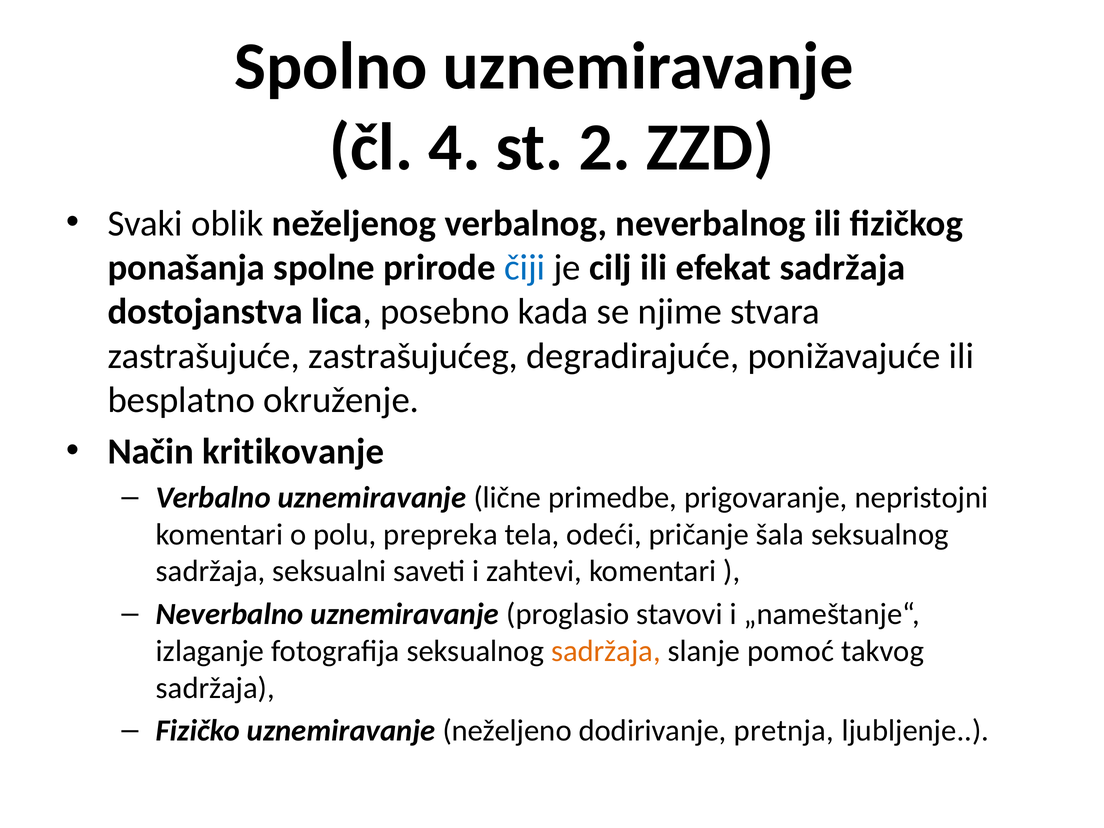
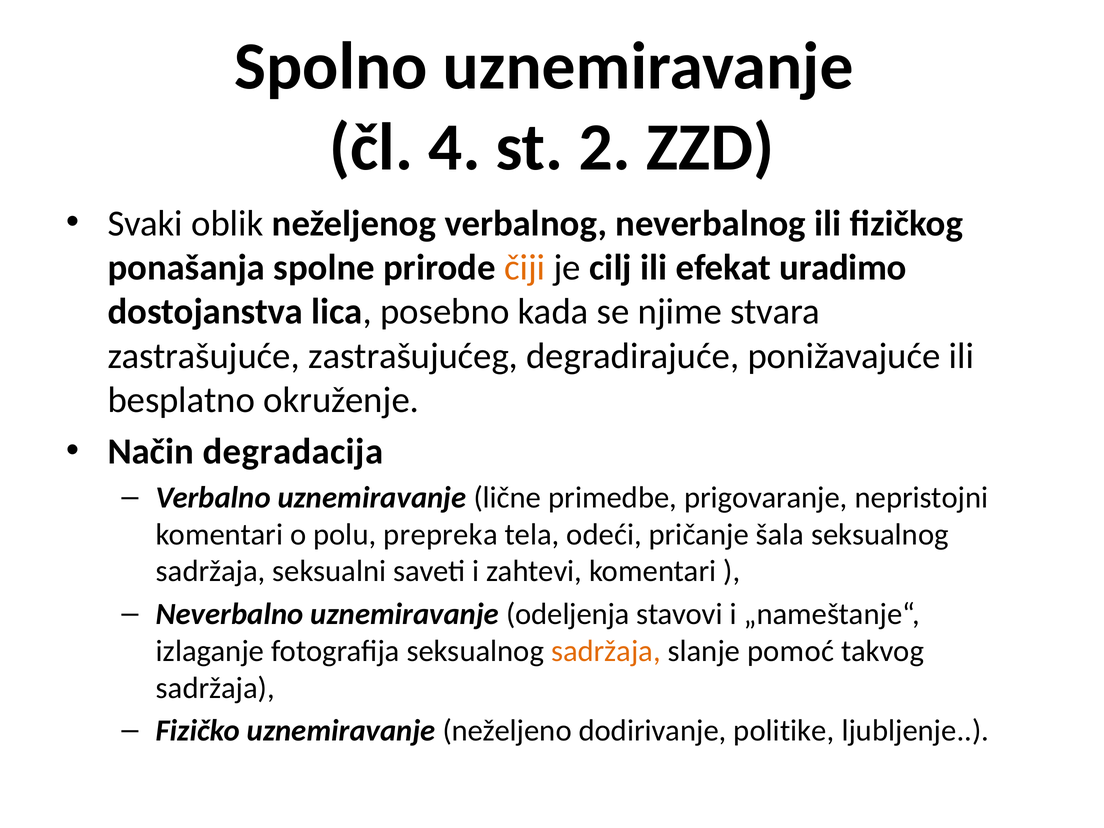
čiji colour: blue -> orange (525, 268)
efekat sadržaja: sadržaja -> uradimo (843, 268)
kritikovanje: kritikovanje -> degradacija (293, 452)
proglasio: proglasio -> odeljenja (568, 614)
pretnja: pretnja -> politike (784, 731)
